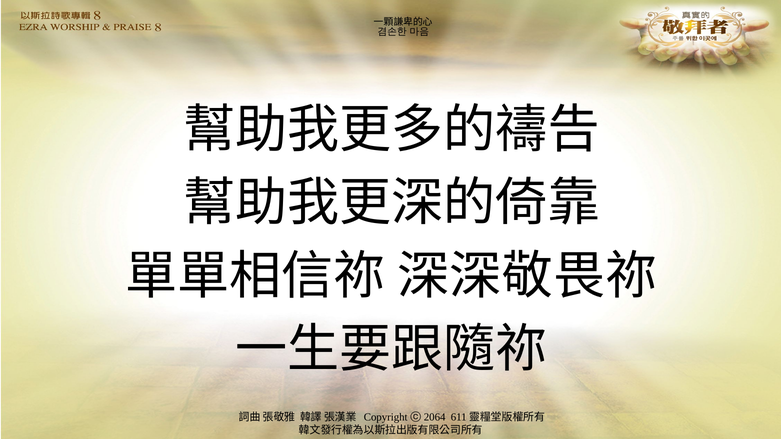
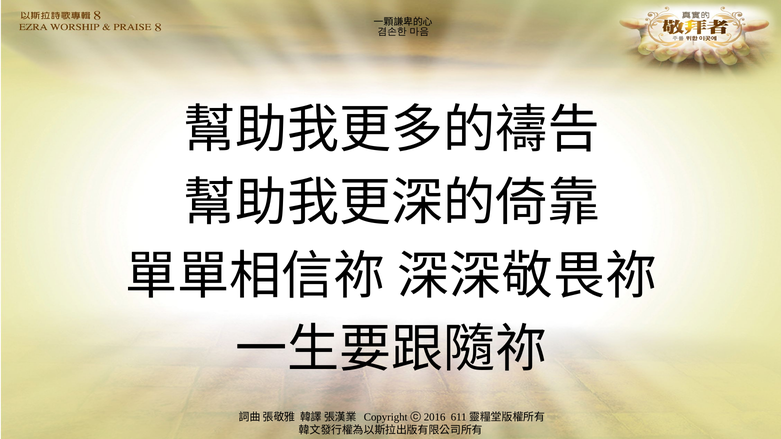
2064: 2064 -> 2016 (435, 417)
